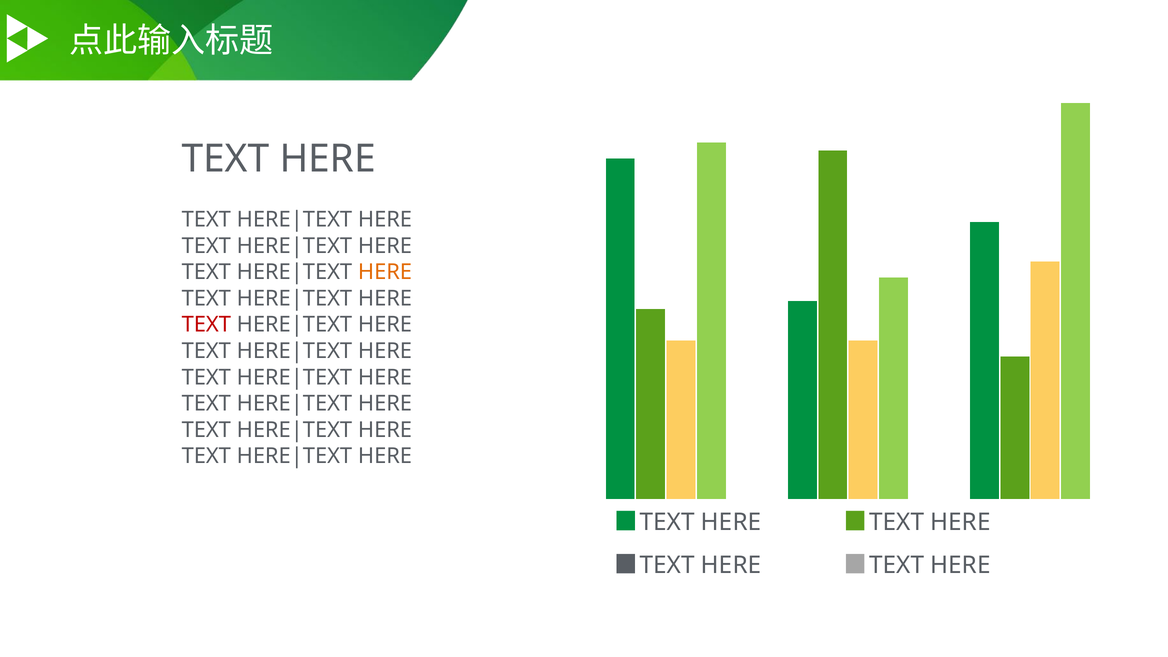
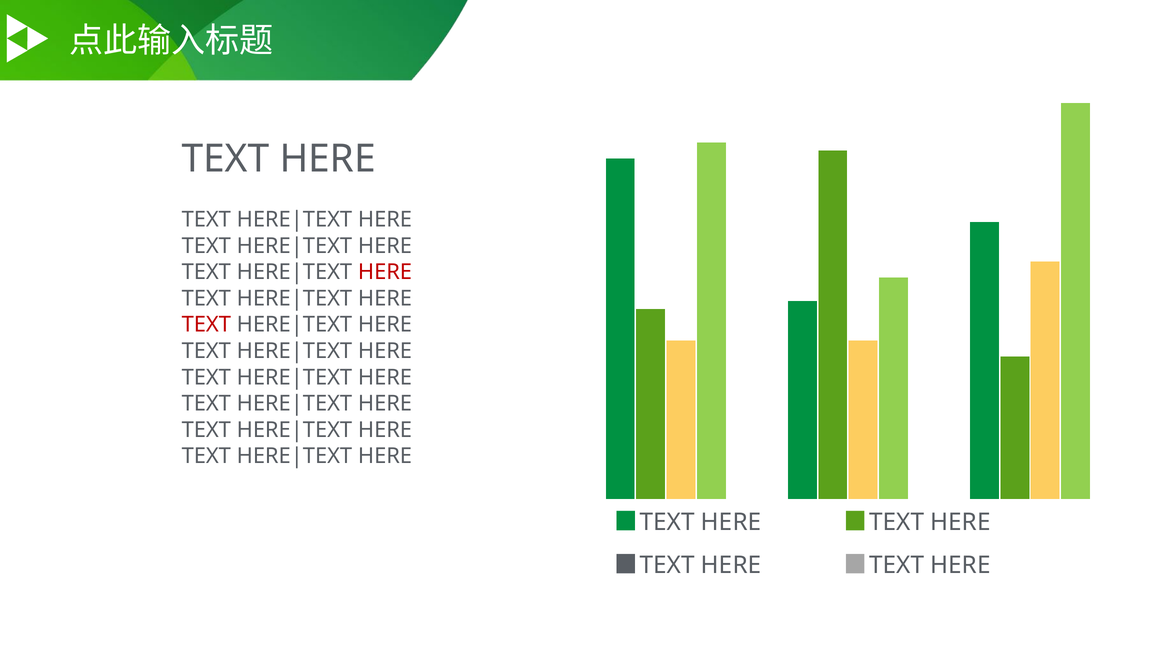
HERE colour: orange -> red (385, 272)
